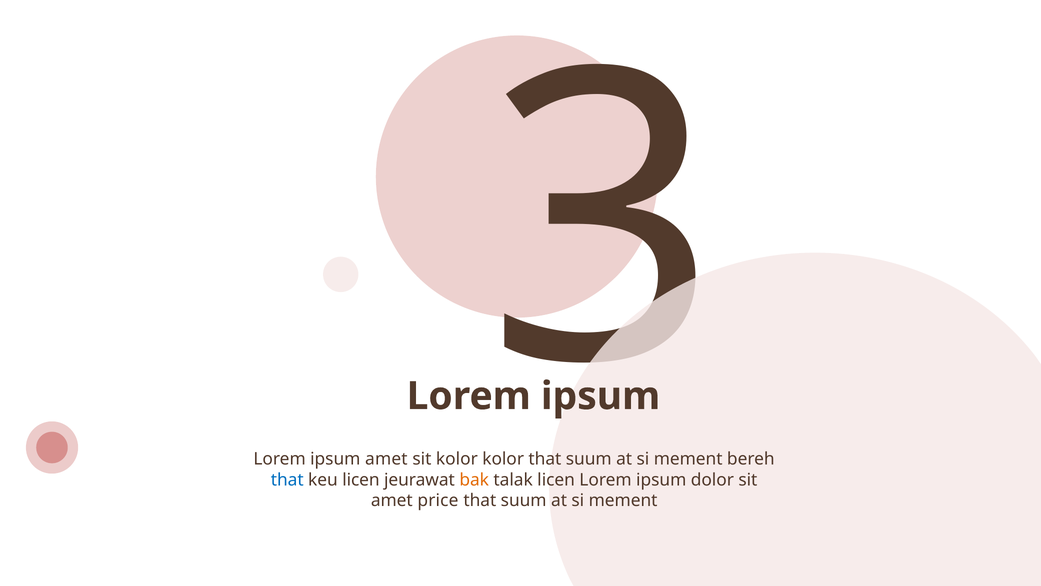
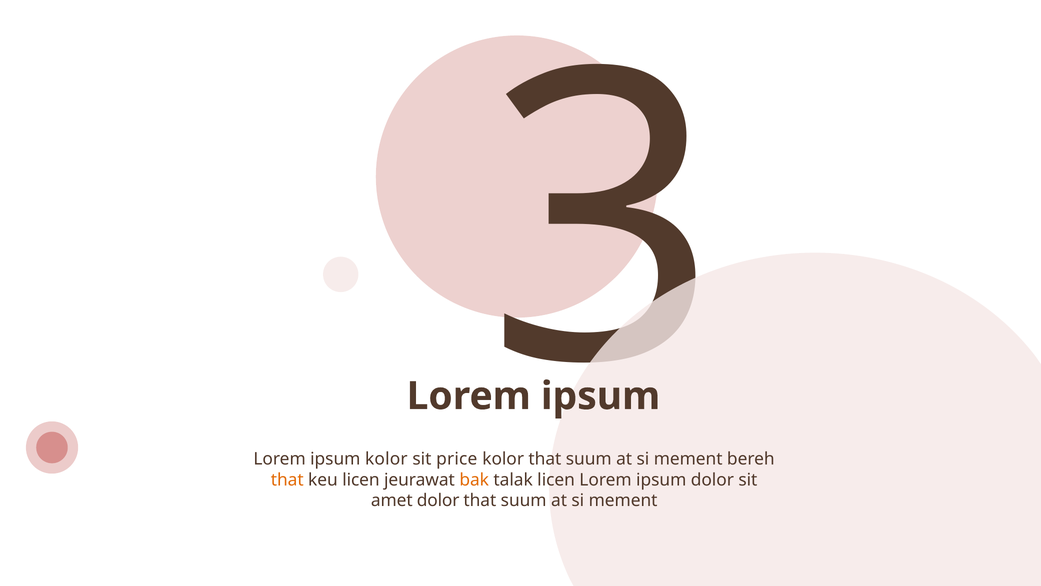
ipsum amet: amet -> kolor (386, 459)
sit kolor: kolor -> price (457, 459)
that colour: blue -> orange (287, 480)
amet price: price -> dolor (438, 500)
